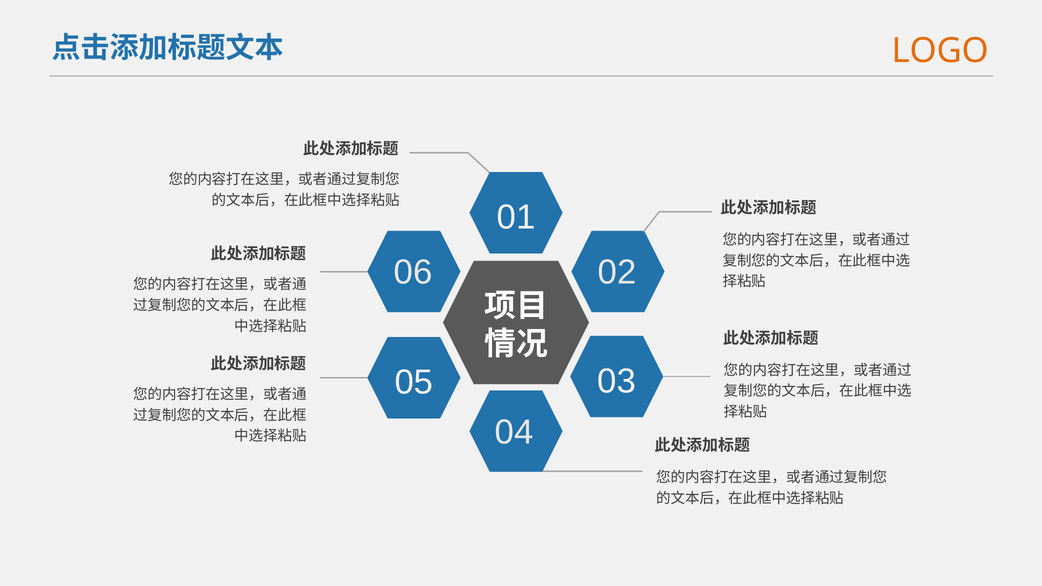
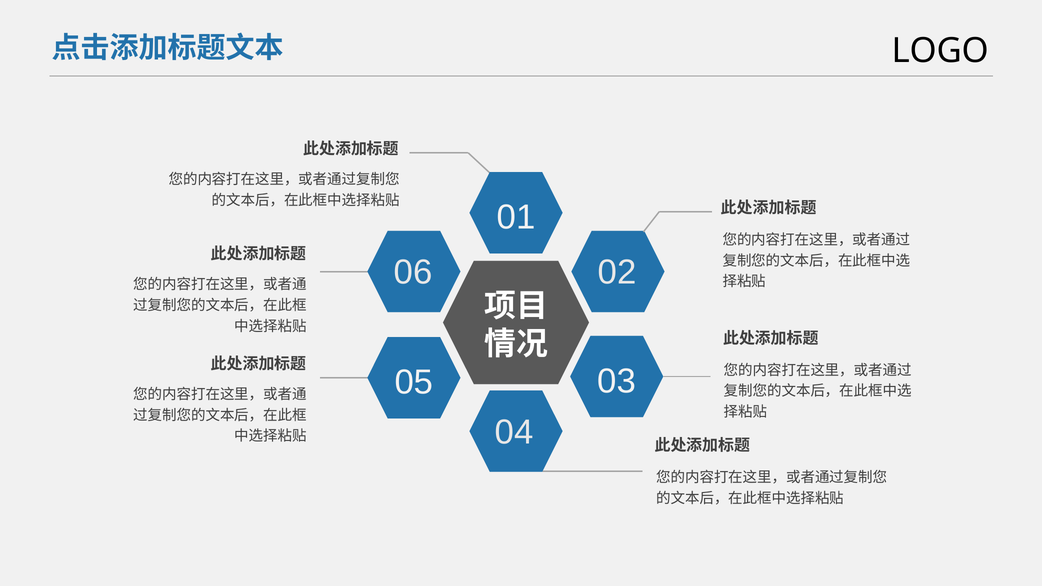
LOGO colour: orange -> black (940, 51)
